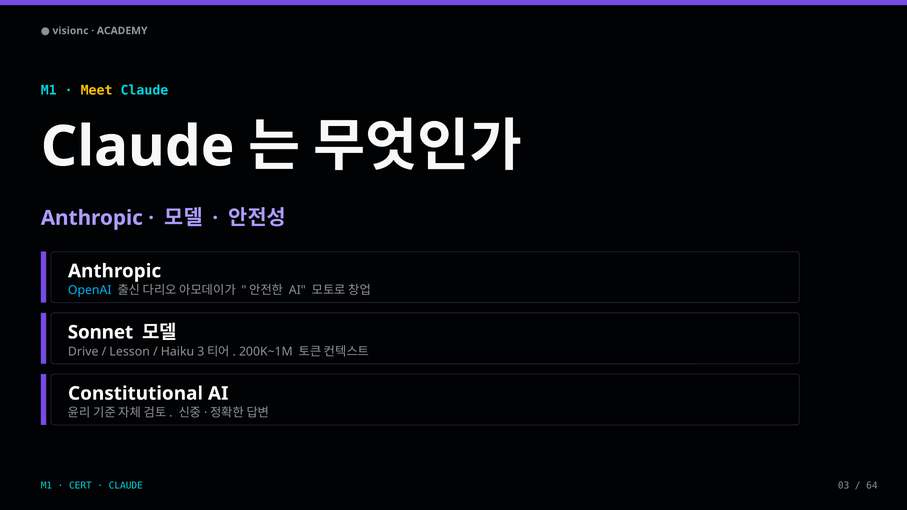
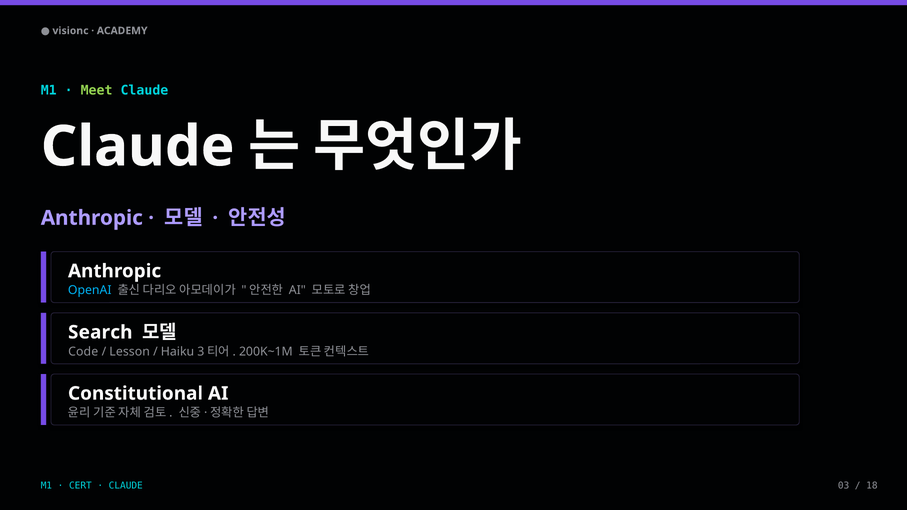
Meet colour: yellow -> light green (97, 90)
Sonnet: Sonnet -> Search (100, 332)
Drive: Drive -> Code (83, 352)
64: 64 -> 18 (872, 486)
